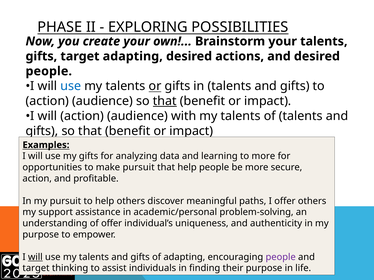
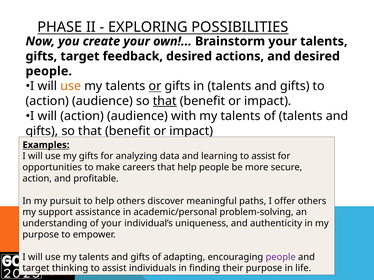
target adapting: adapting -> feedback (133, 56)
use colour: blue -> orange (71, 86)
learning to more: more -> assist (263, 156)
make pursuit: pursuit -> careers (139, 168)
of offer: offer -> your (111, 224)
will underline: present -> none (35, 257)
